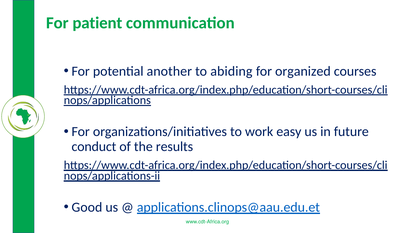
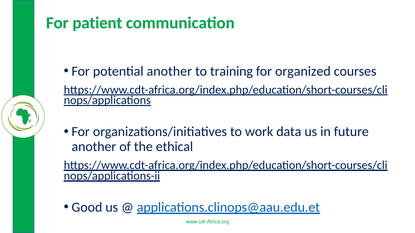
abiding: abiding -> training (232, 71)
easy: easy -> data (289, 132)
conduct: conduct -> another (94, 147)
results: results -> ethical (175, 147)
